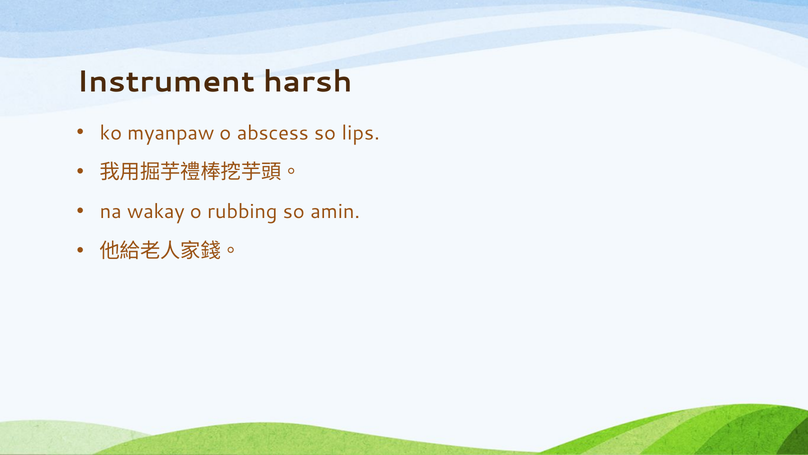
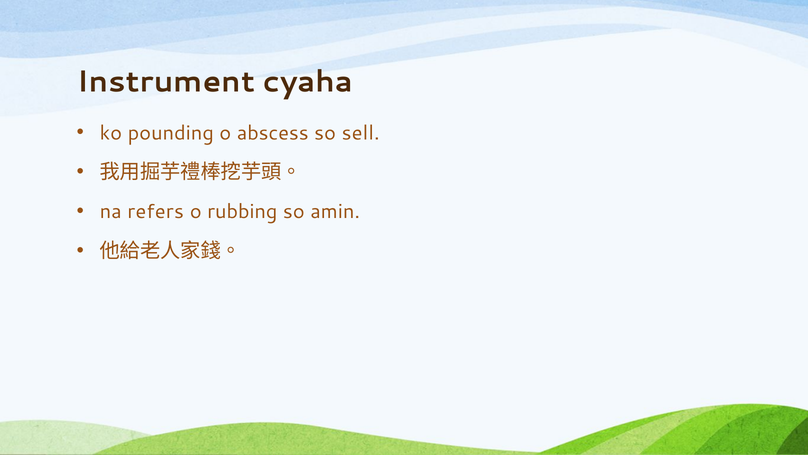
harsh: harsh -> cyaha (308, 81)
myanpaw: myanpaw -> pounding (171, 133)
lips: lips -> sell (361, 133)
wakay: wakay -> refers (156, 211)
